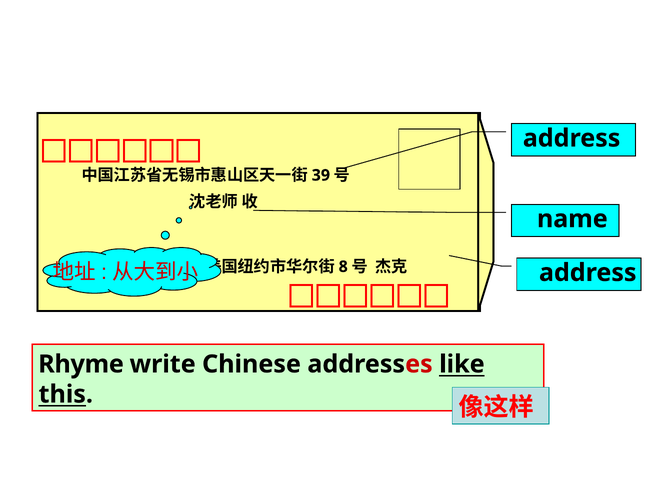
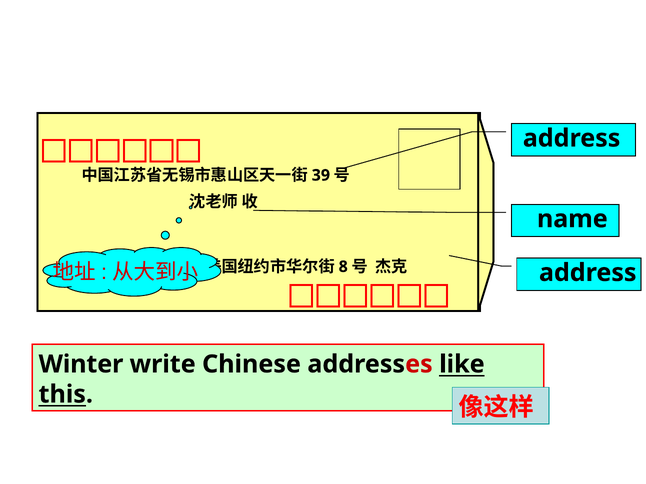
Rhyme: Rhyme -> Winter (81, 365)
